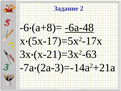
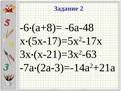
-6a-48 underline: present -> none (79, 28)
